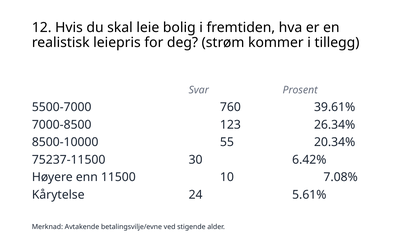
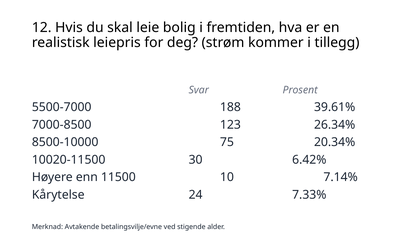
760: 760 -> 188 (230, 107)
55: 55 -> 75 (227, 142)
75237-11500: 75237-11500 -> 10020-11500 (69, 160)
7.08%: 7.08% -> 7.14% (341, 177)
5.61%: 5.61% -> 7.33% (309, 195)
